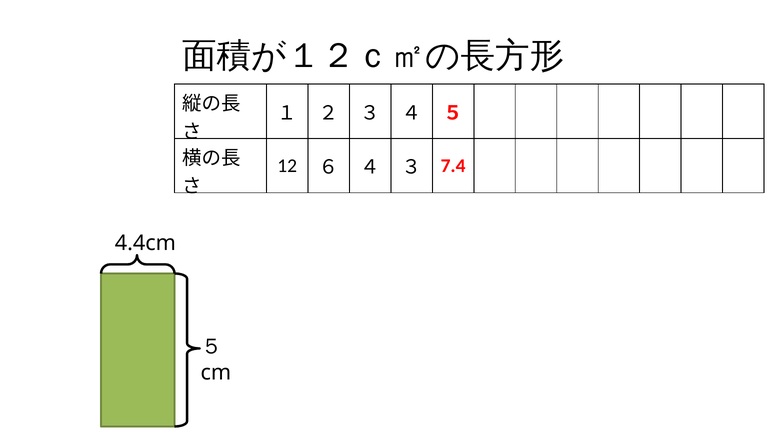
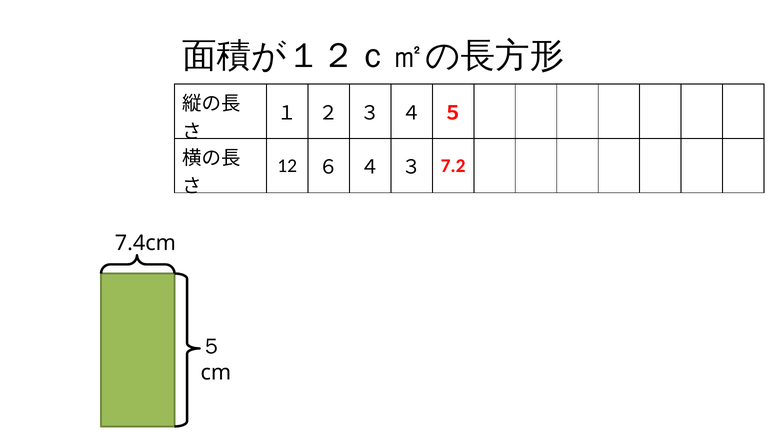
7.4: 7.4 -> 7.2 (453, 166)
4.4cm: 4.4cm -> 7.4cm (145, 243)
